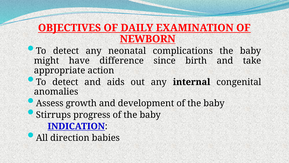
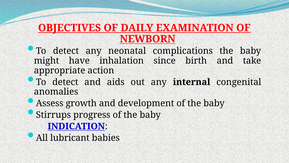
difference: difference -> inhalation (122, 61)
direction: direction -> lubricant (70, 138)
